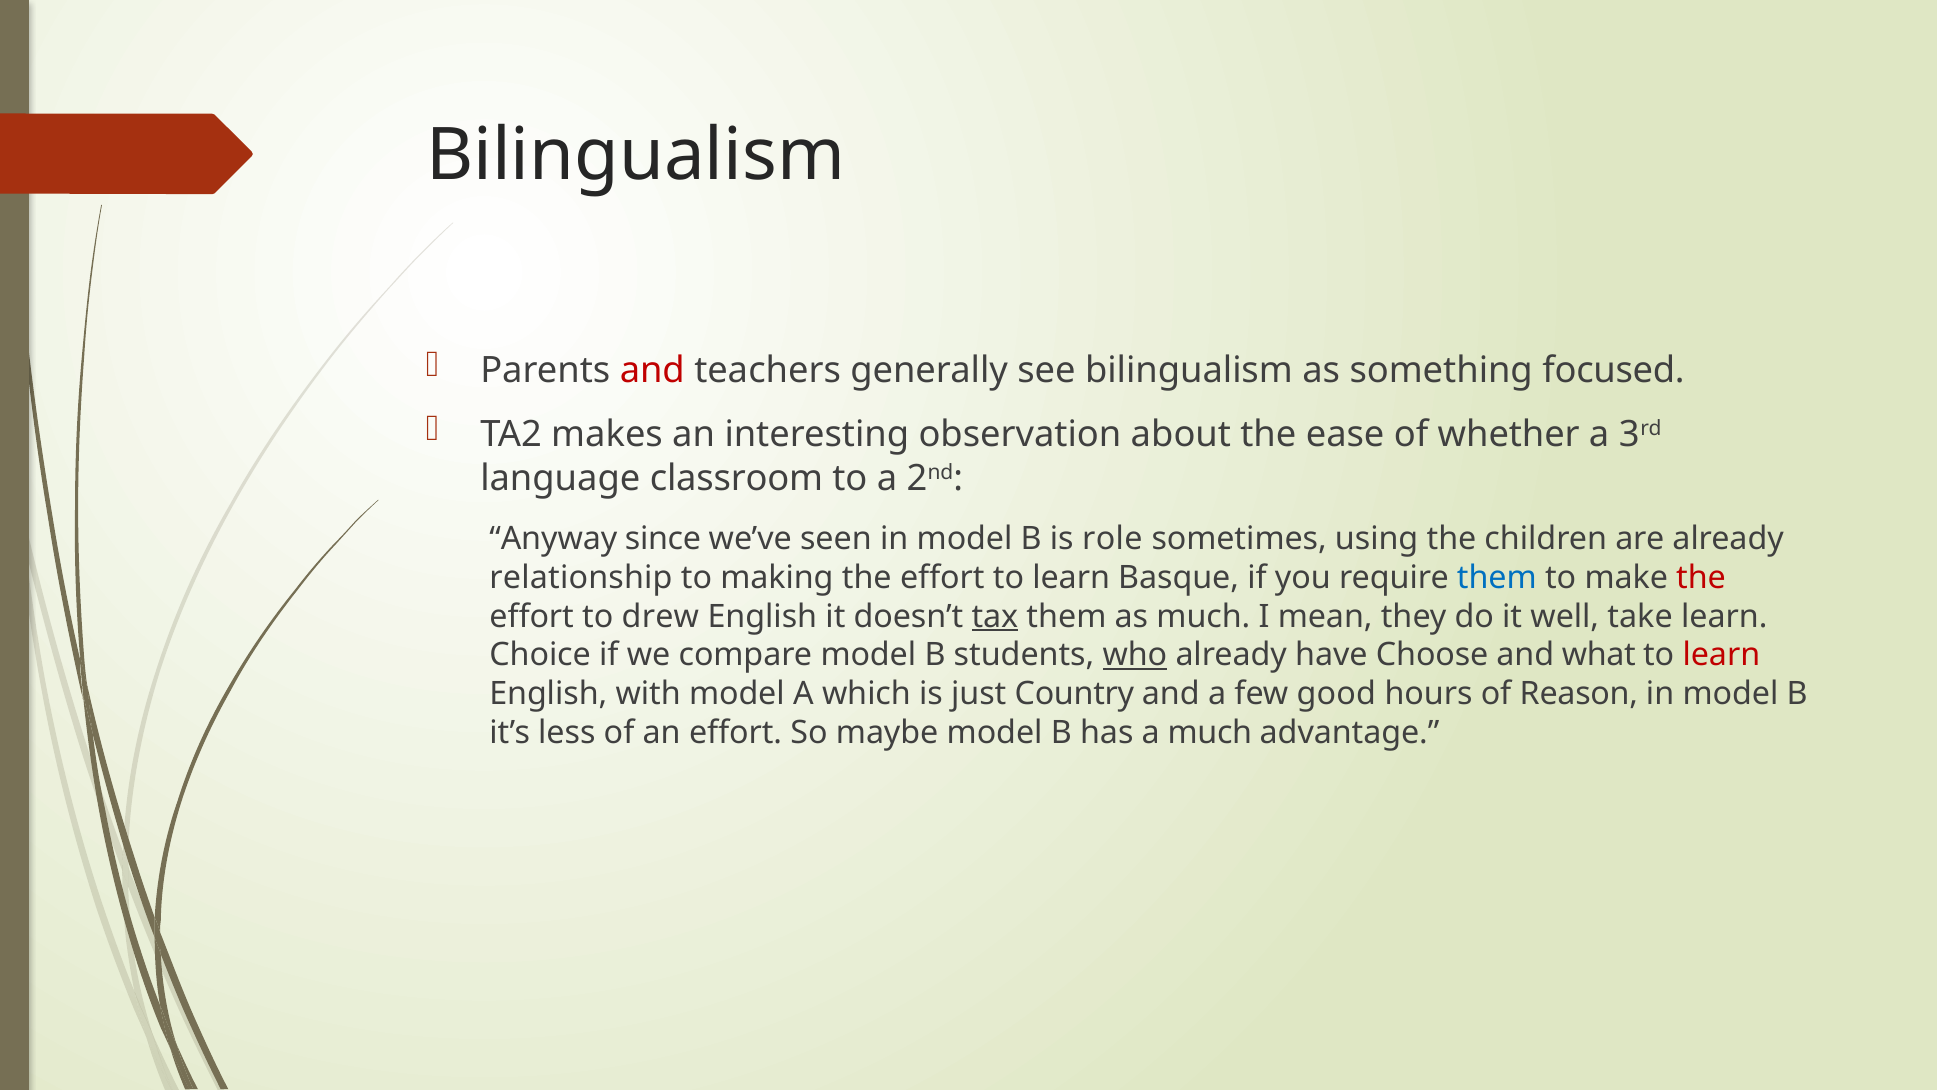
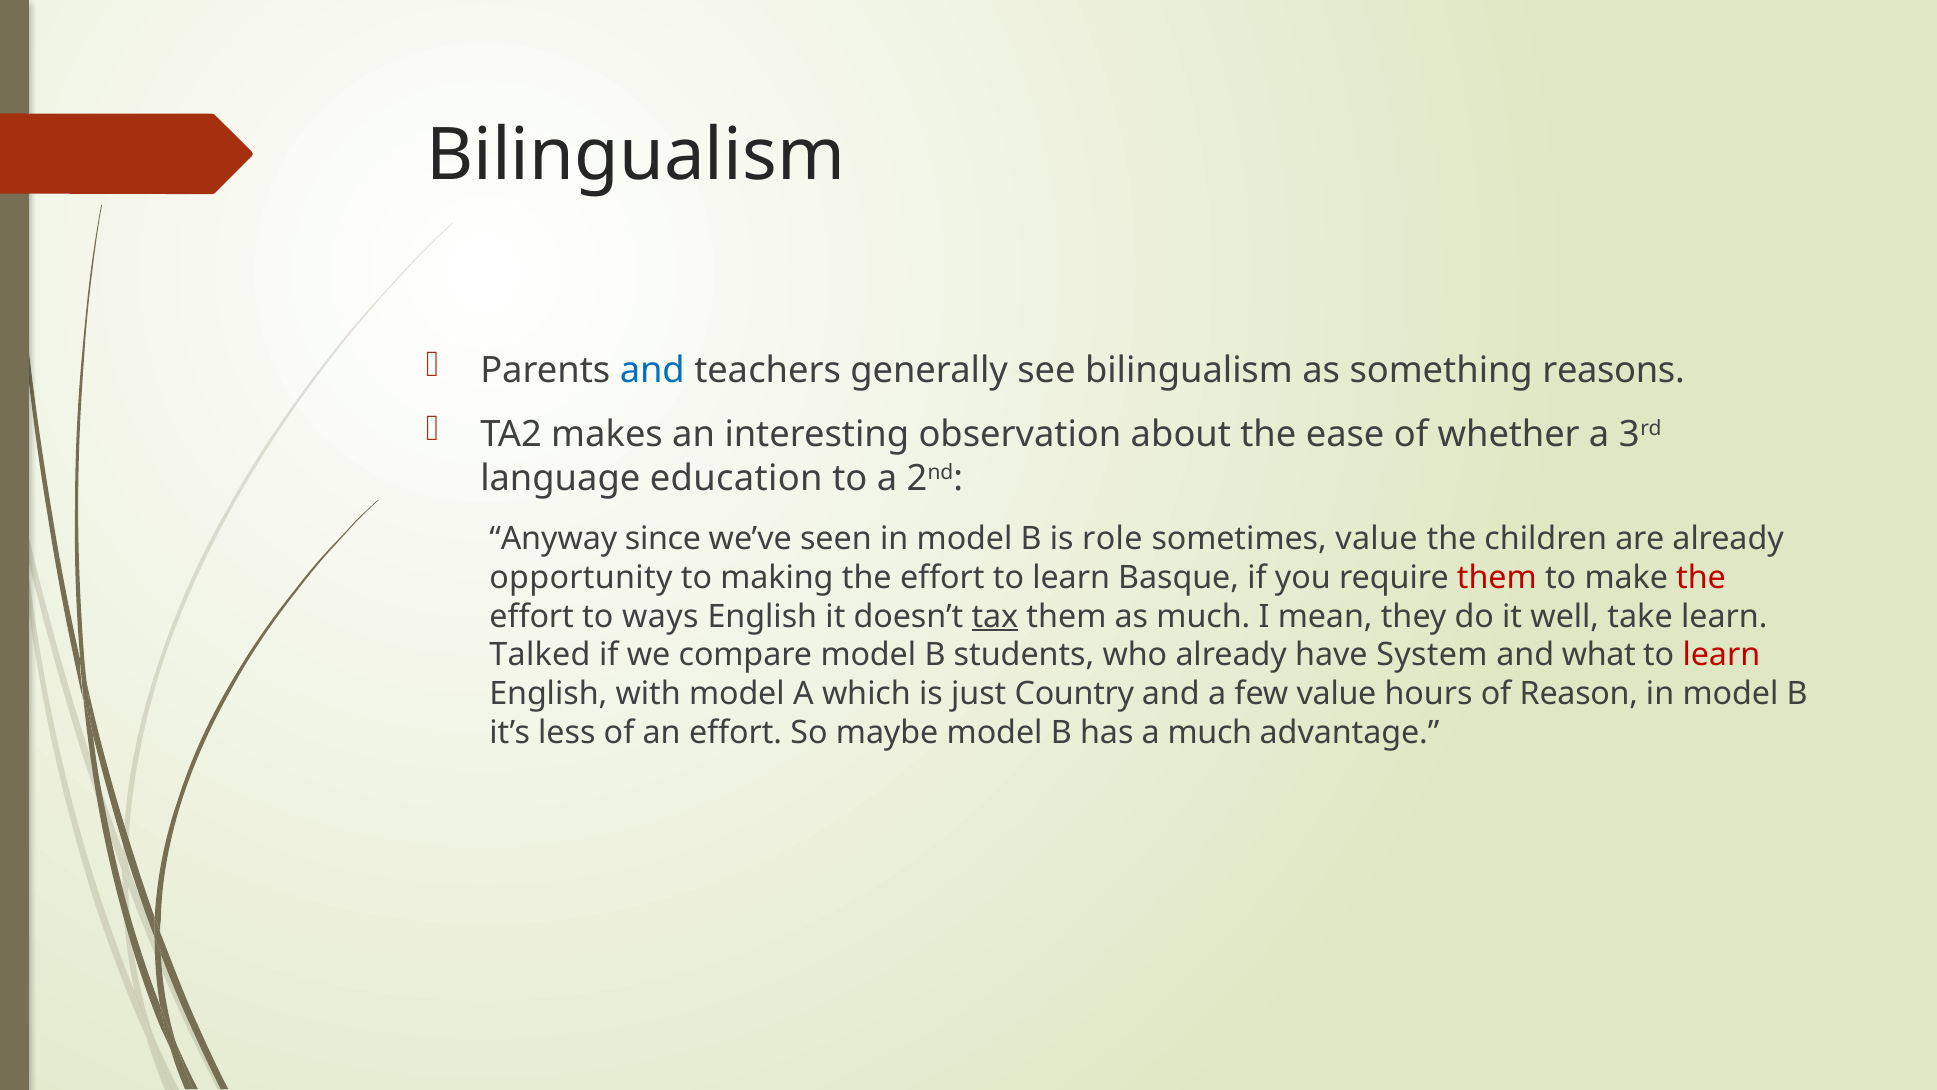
and colour: red -> blue (652, 371)
focused: focused -> reasons (1614, 371)
classroom: classroom -> education (736, 478)
sometimes using: using -> value (1376, 539)
relationship: relationship -> opportunity (581, 578)
them colour: blue -> red (1497, 578)
drew: drew -> ways (660, 616)
Choice: Choice -> Talked (540, 655)
who underline: present -> none (1135, 655)
Choose: Choose -> System (1432, 655)
few good: good -> value (1336, 694)
